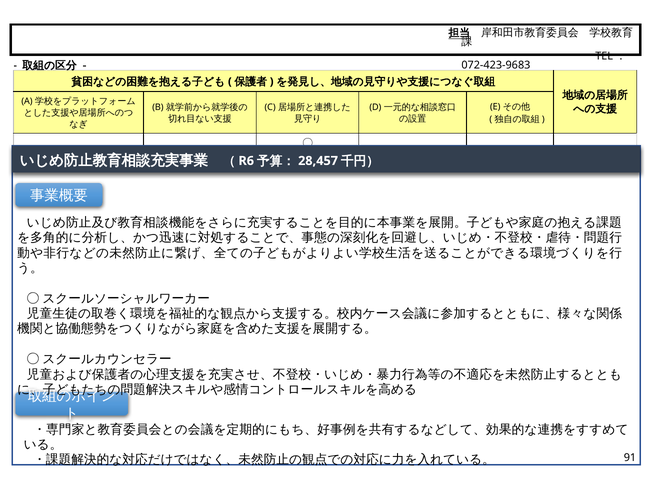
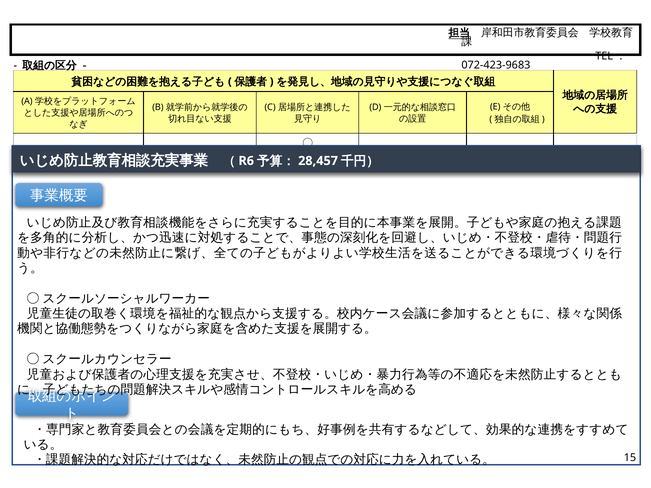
91: 91 -> 15 (630, 458)
